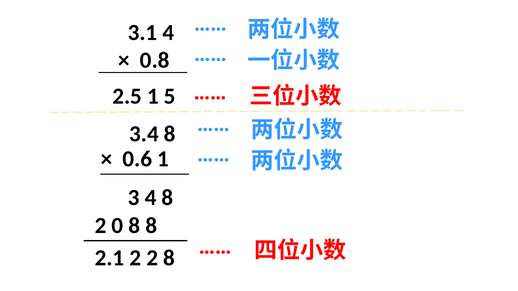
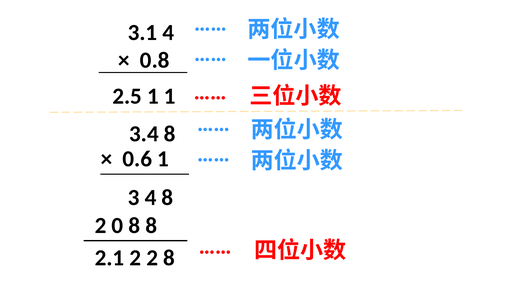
1 5: 5 -> 1 (170, 96)
